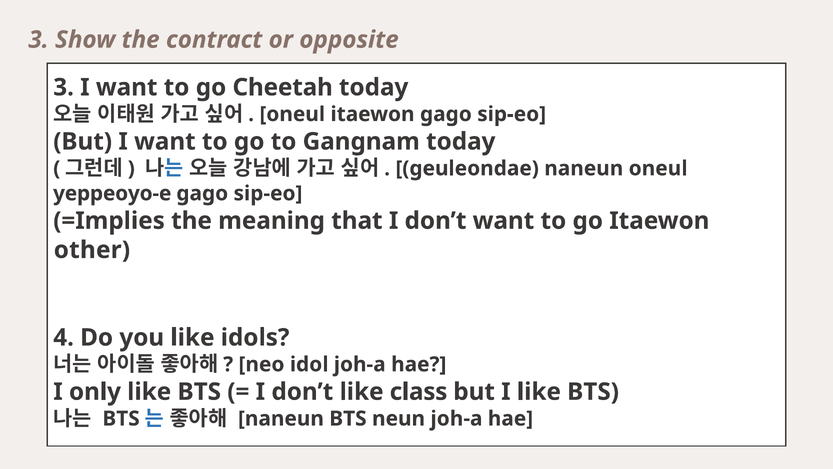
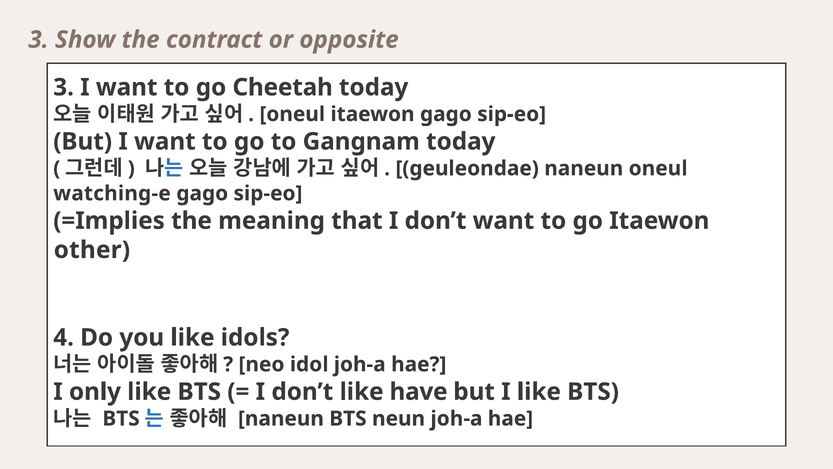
yeppeoyo-e: yeppeoyo-e -> watching-e (112, 193)
class: class -> have (419, 391)
